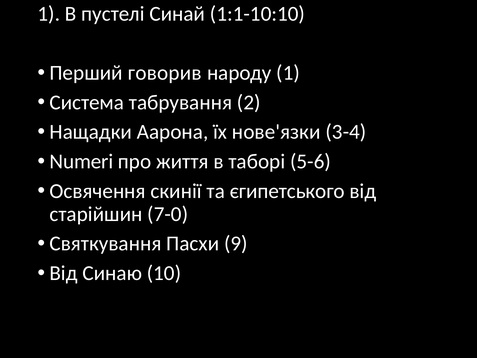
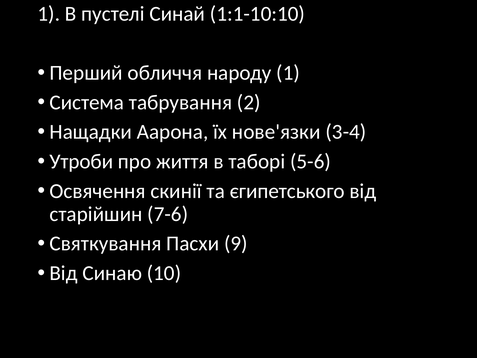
говорив: говорив -> обличчя (165, 73)
Numeri: Numeri -> Утроби (81, 161)
7-0: 7-0 -> 7-6 (168, 214)
